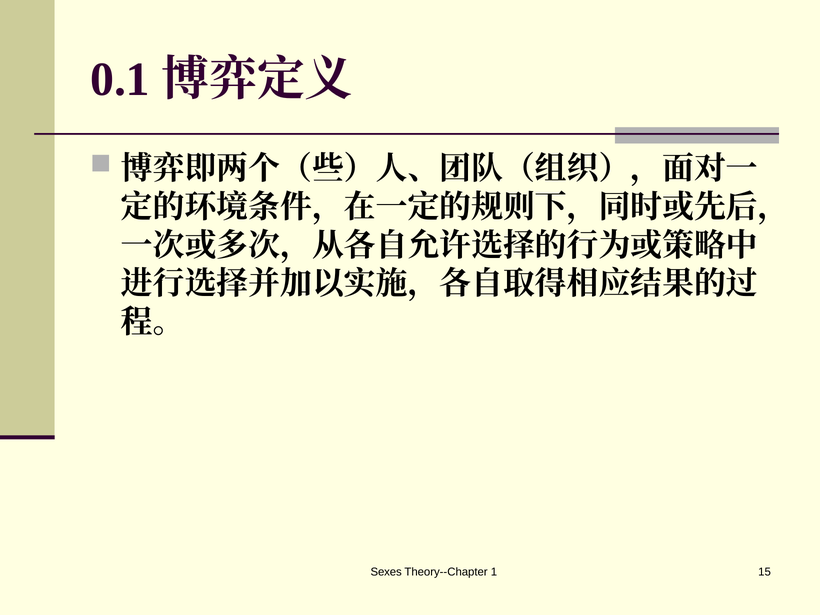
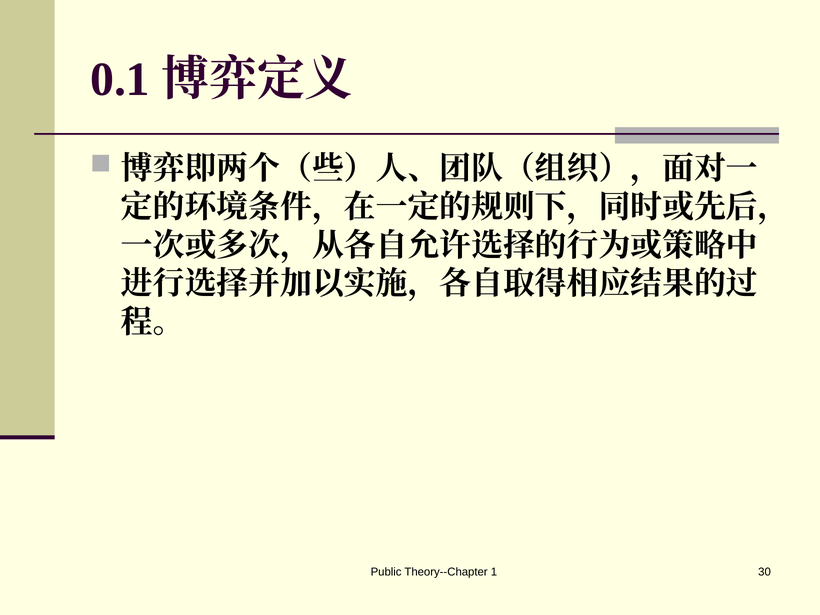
Sexes: Sexes -> Public (386, 572)
15: 15 -> 30 (765, 572)
